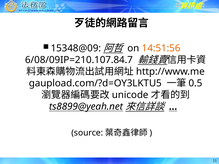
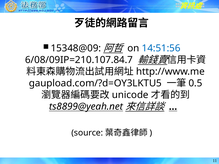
14:51:56 colour: orange -> blue (161, 48)
